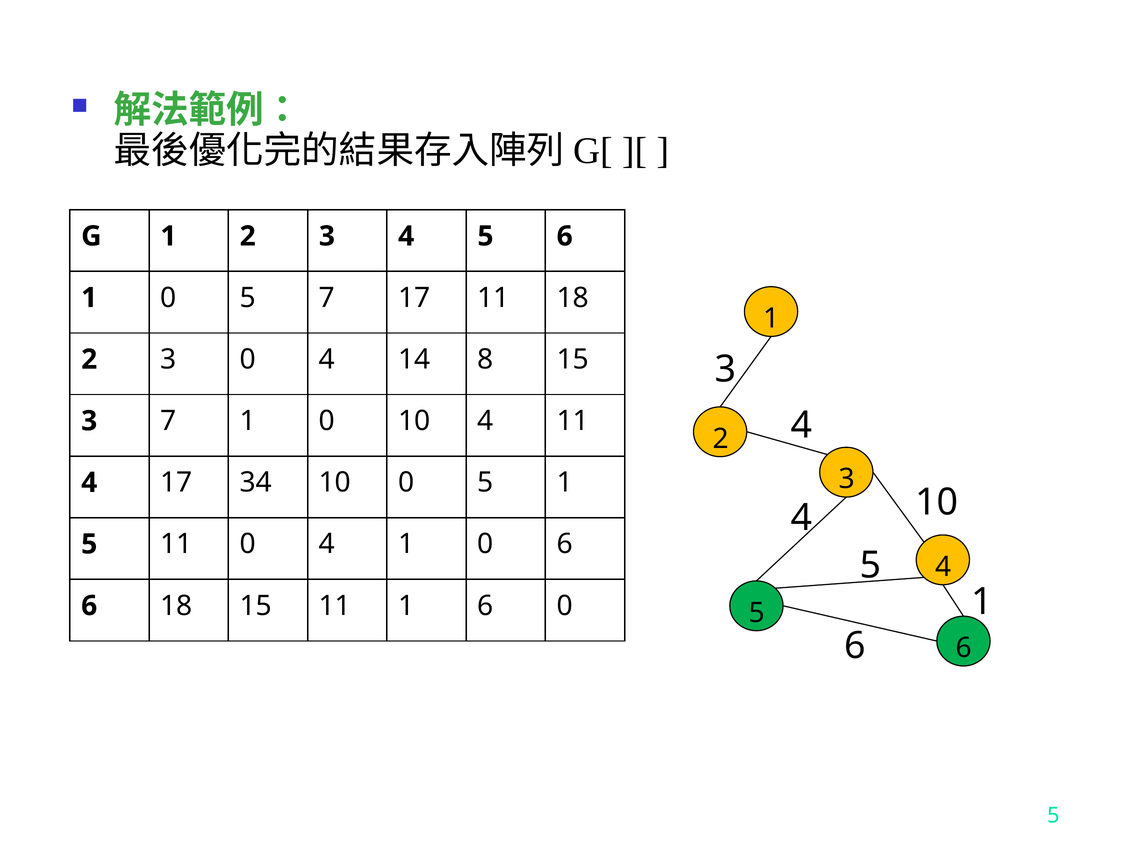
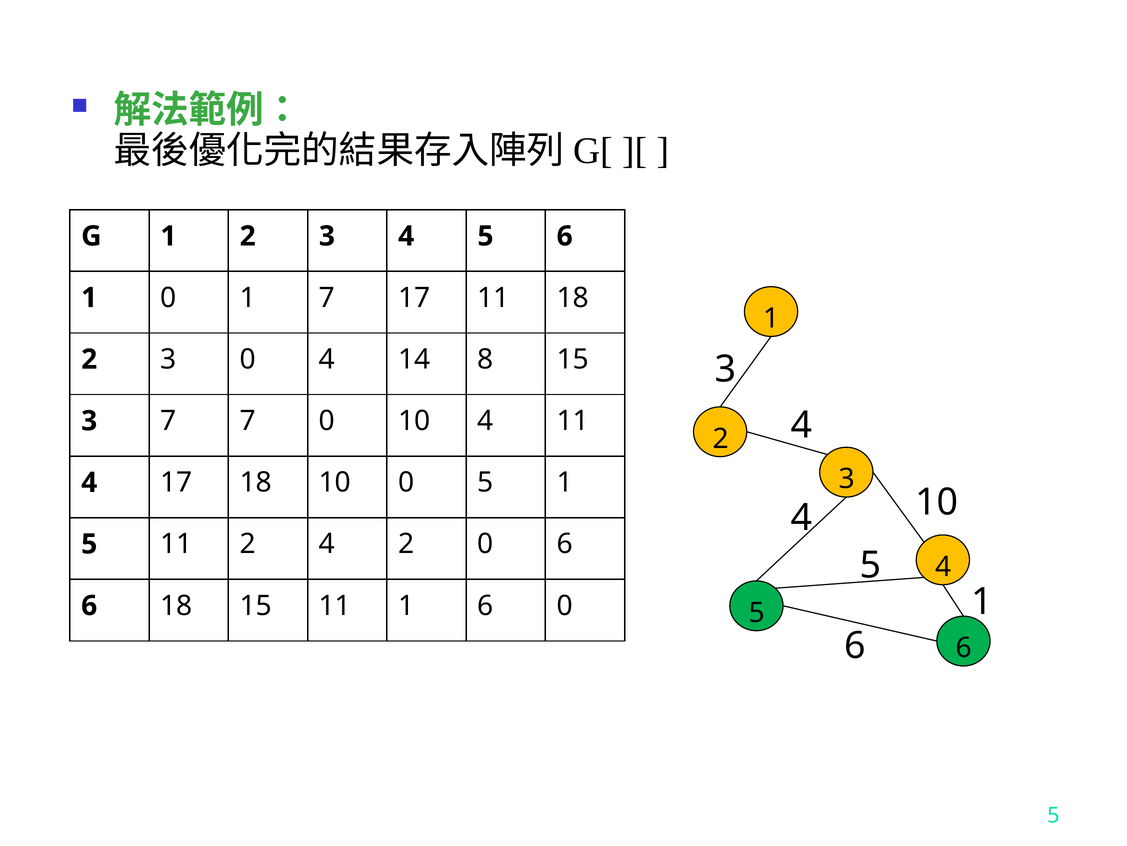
1 0 5: 5 -> 1 (248, 298)
7 1: 1 -> 7 (248, 421)
17 34: 34 -> 18 (256, 482)
11 0: 0 -> 2 (248, 544)
4 1: 1 -> 2 (406, 544)
